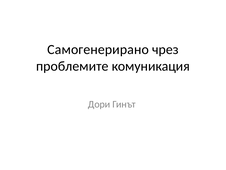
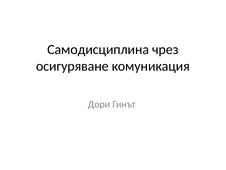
Самогенерирано: Самогенерирано -> Самодисциплина (98, 49)
проблемите: проблемите -> осигуряване (72, 66)
